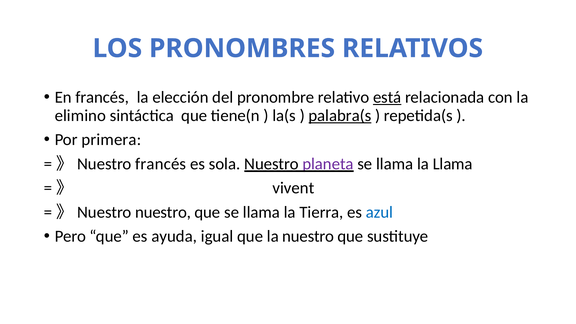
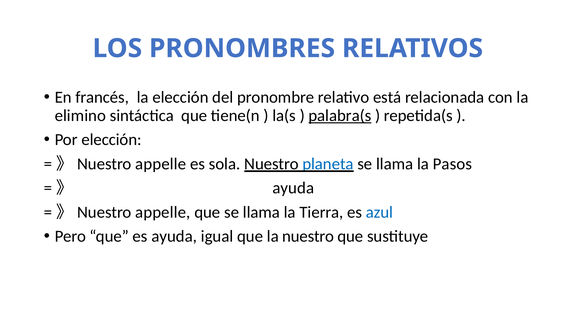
está underline: present -> none (387, 97)
Por primera: primera -> elección (112, 140)
francés: francés -> appelle (161, 164)
planeta colour: purple -> blue (328, 164)
la Llama: Llama -> Pasos (452, 164)
vivent: vivent -> ayuda (293, 188)
nuestro: nuestro -> appelle (163, 212)
